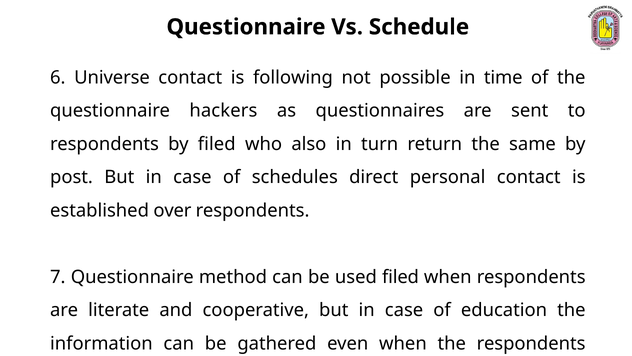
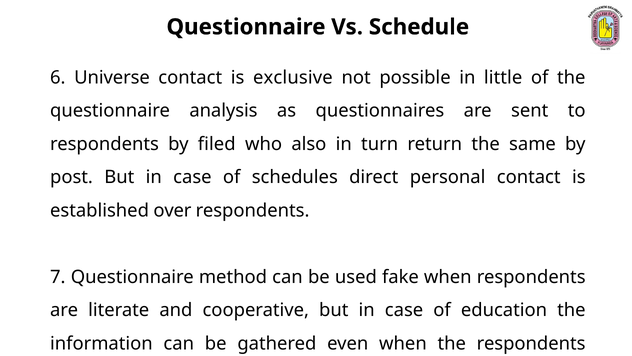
following: following -> exclusive (293, 78)
time: time -> little (503, 78)
hackers: hackers -> analysis (223, 111)
used filed: filed -> fake (400, 277)
